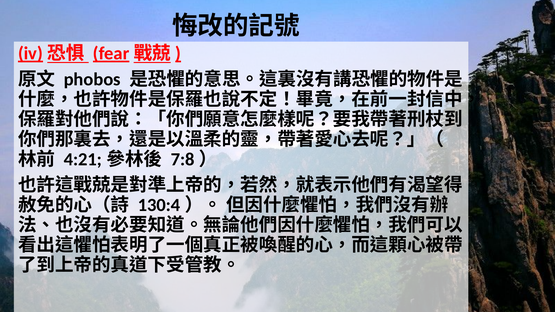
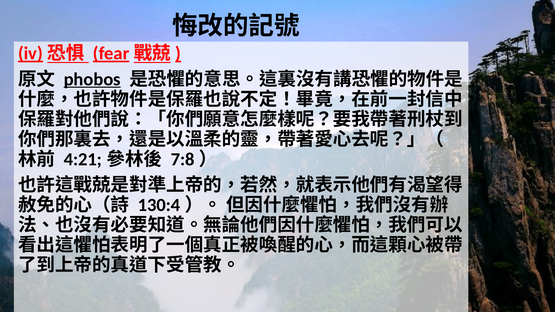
phobos underline: none -> present (92, 79)
